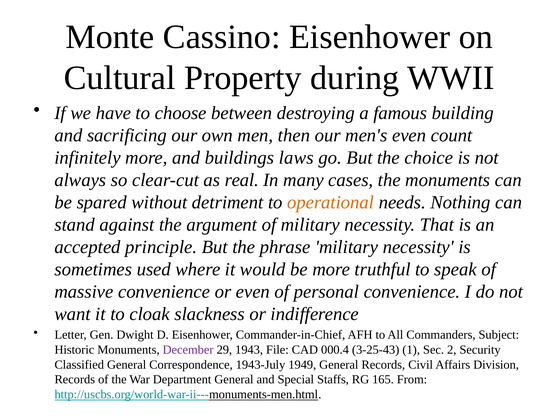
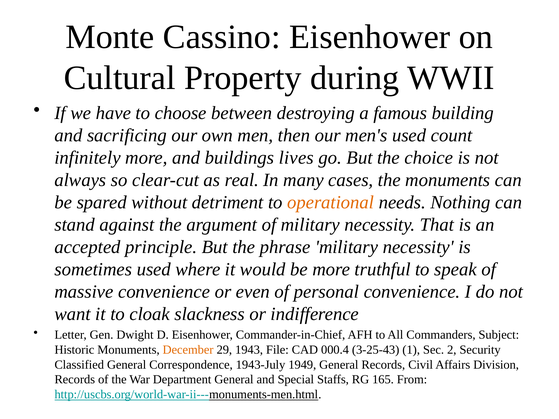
men's even: even -> used (409, 135)
laws: laws -> lives (296, 158)
December colour: purple -> orange (188, 350)
